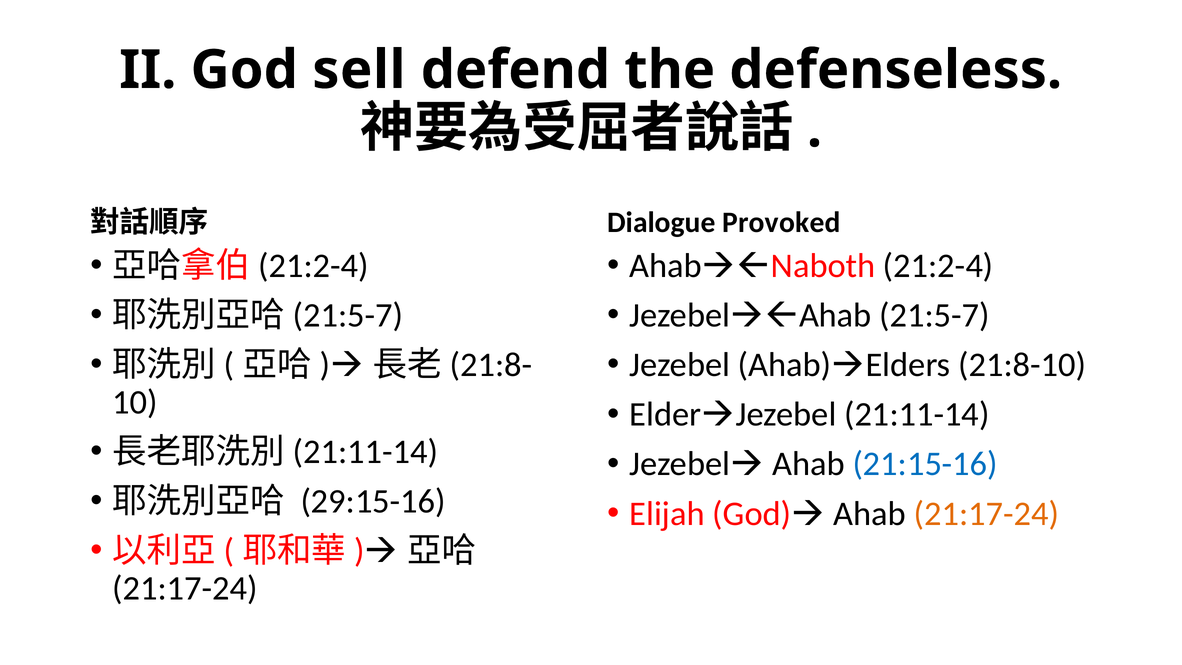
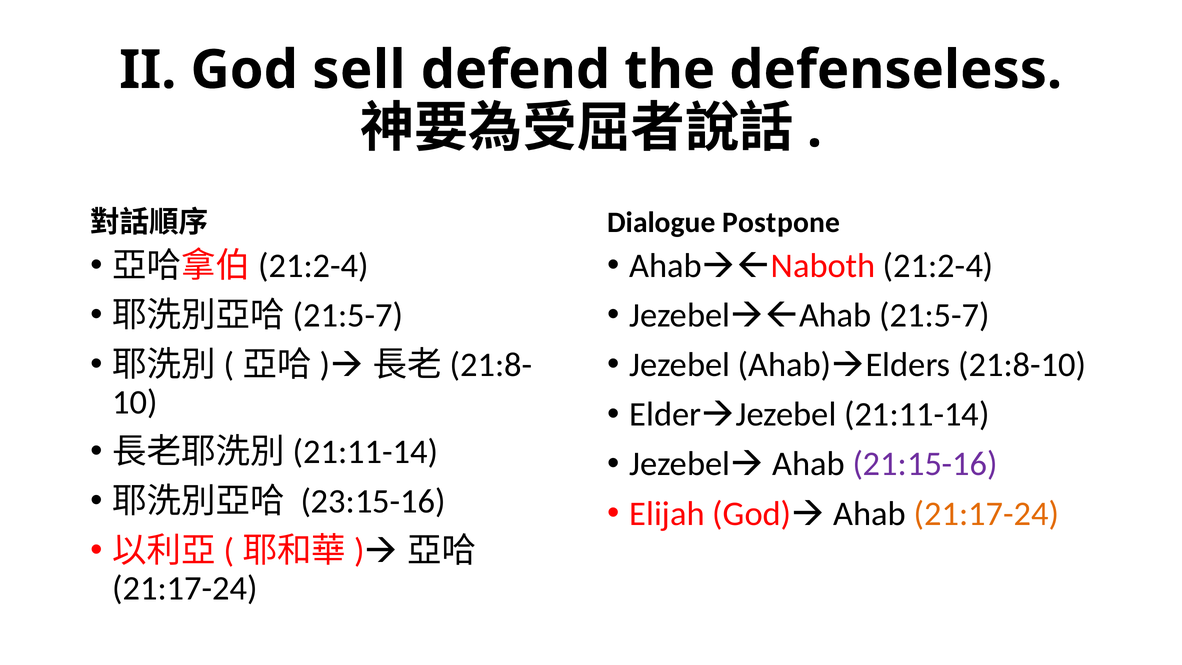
Provoked: Provoked -> Postpone (781, 222)
21:15-16 colour: blue -> purple (925, 464)
29:15-16: 29:15-16 -> 23:15-16 (373, 501)
